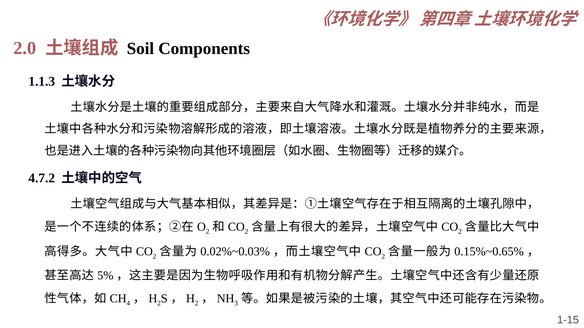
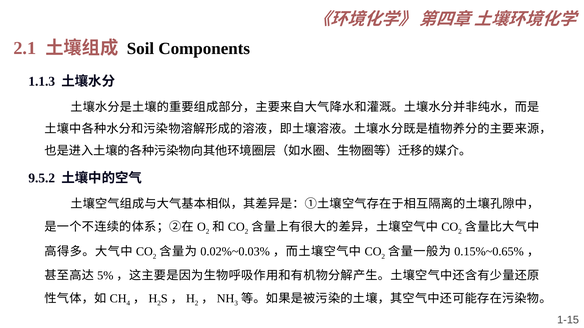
2.0: 2.0 -> 2.1 (25, 48)
4.7.2: 4.7.2 -> 9.5.2 (42, 178)
